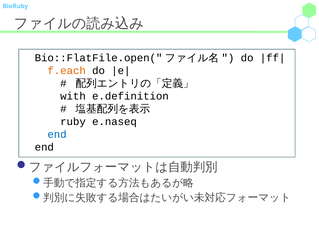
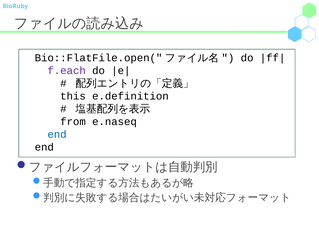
f.each colour: orange -> purple (67, 71)
with: with -> this (73, 96)
ruby: ruby -> from (73, 122)
